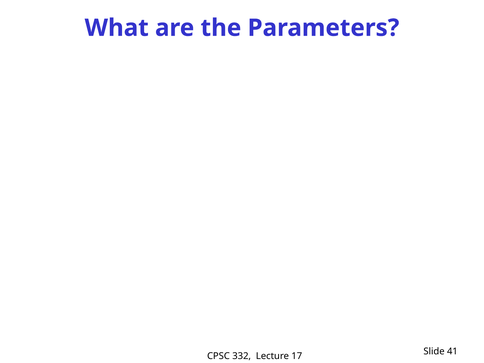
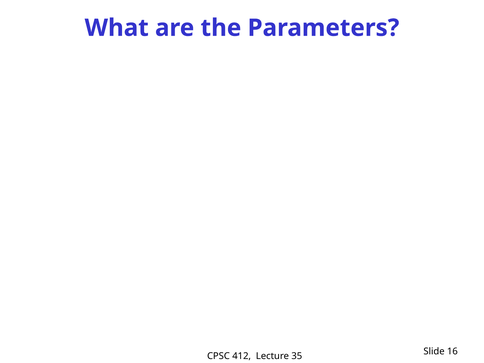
41: 41 -> 16 (452, 351)
332: 332 -> 412 (242, 356)
17: 17 -> 35 (297, 356)
